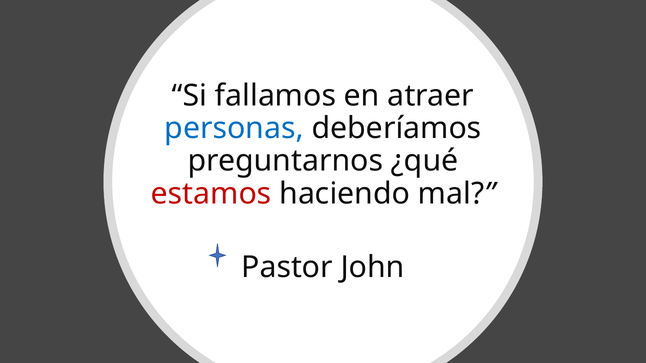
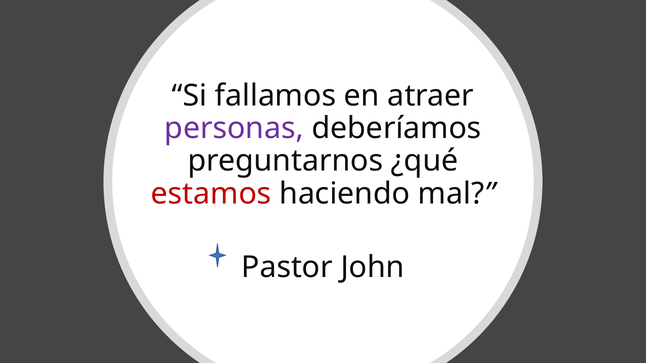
personas colour: blue -> purple (234, 128)
